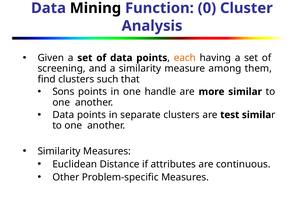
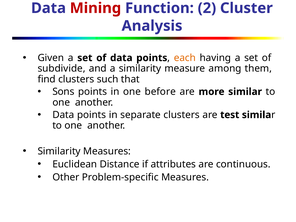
Mining colour: black -> red (95, 8)
0: 0 -> 2 (207, 8)
screening: screening -> subdivide (62, 69)
handle: handle -> before (160, 92)
